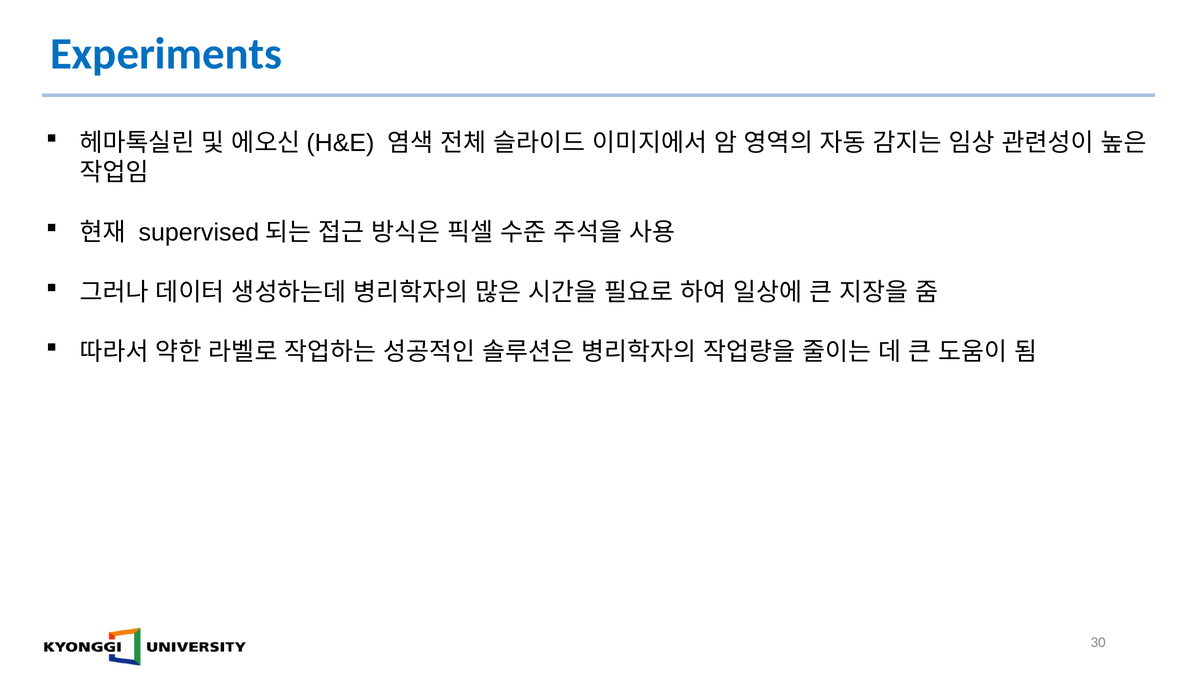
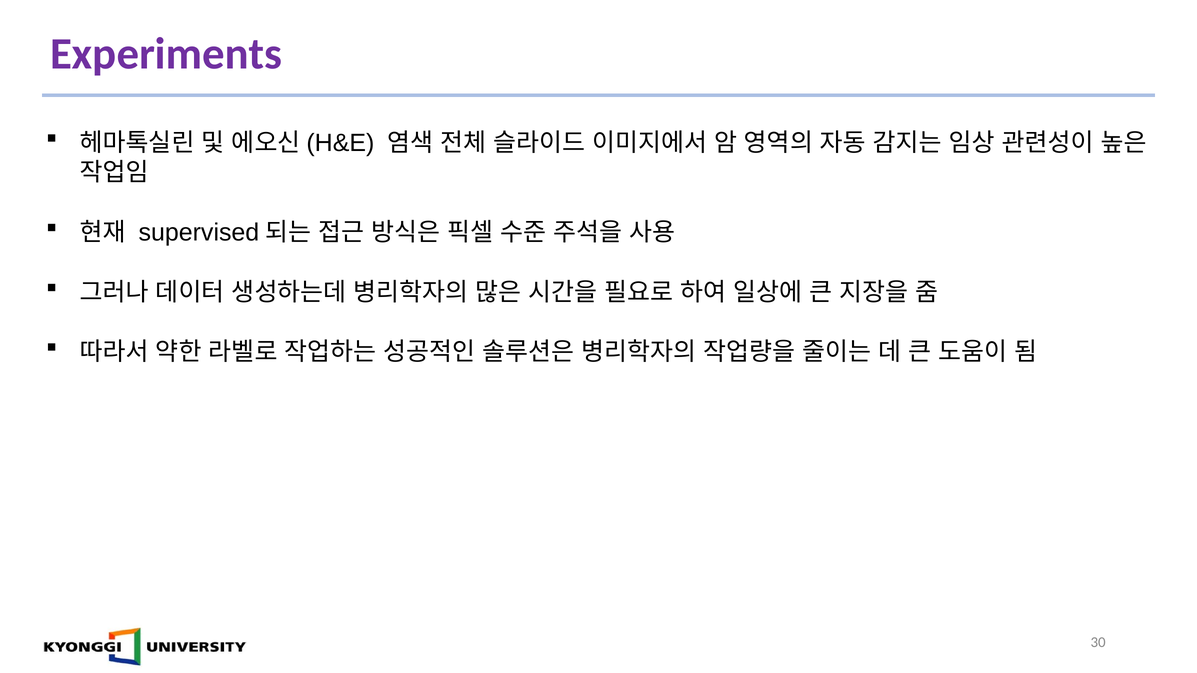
Experiments colour: blue -> purple (166, 54)
